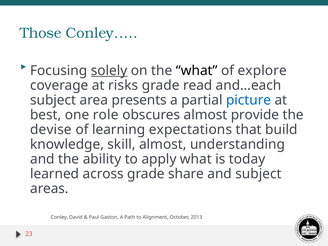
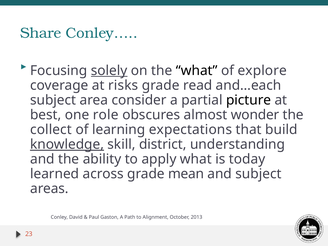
Those: Those -> Share (41, 33)
presents: presents -> consider (139, 100)
picture colour: blue -> black (249, 100)
provide: provide -> wonder (255, 115)
devise: devise -> collect (51, 130)
knowledge underline: none -> present (67, 144)
skill almost: almost -> district (163, 144)
share: share -> mean (186, 174)
